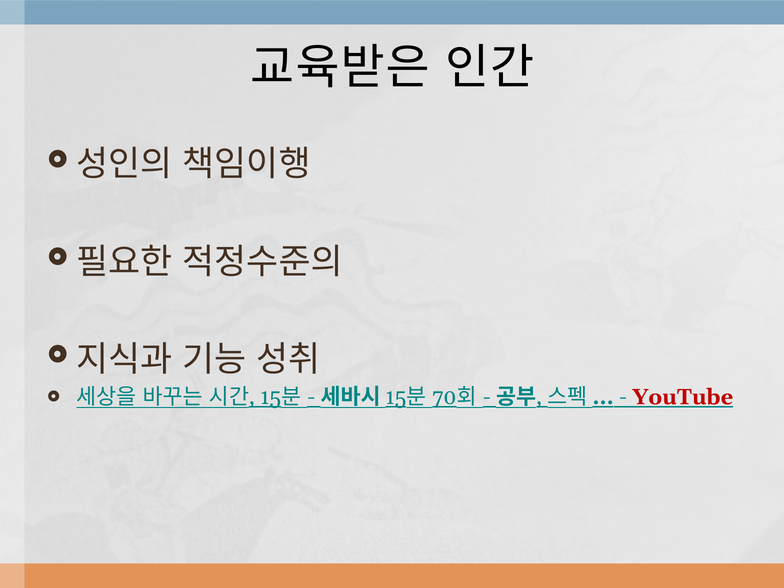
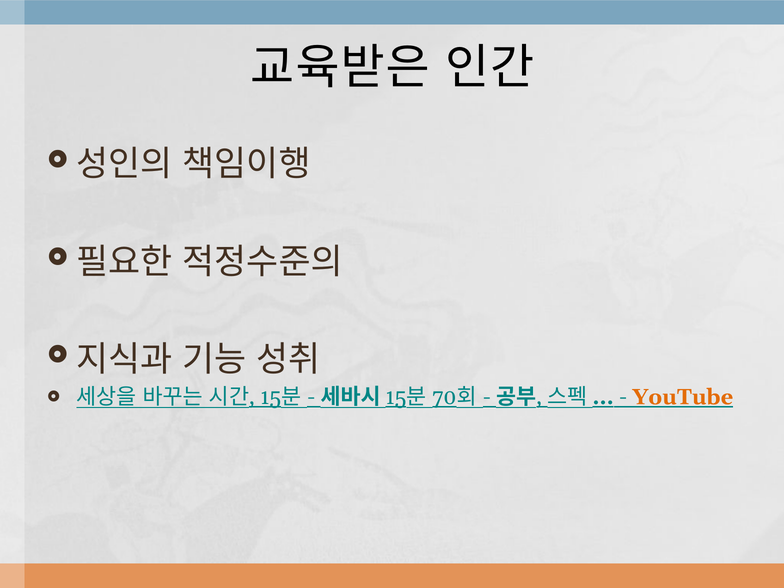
YouTube colour: red -> orange (683, 397)
